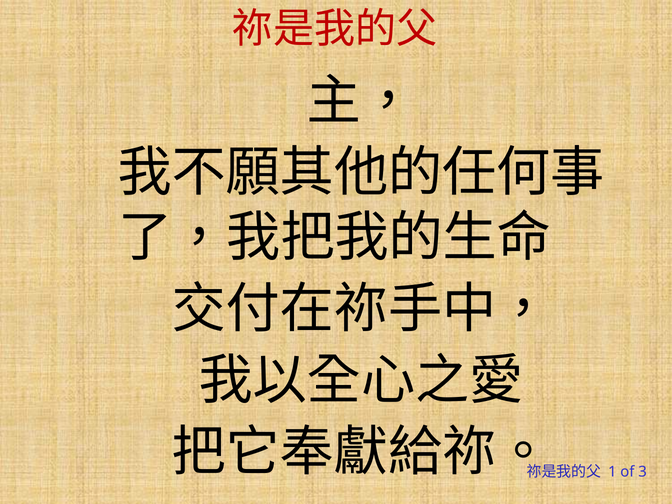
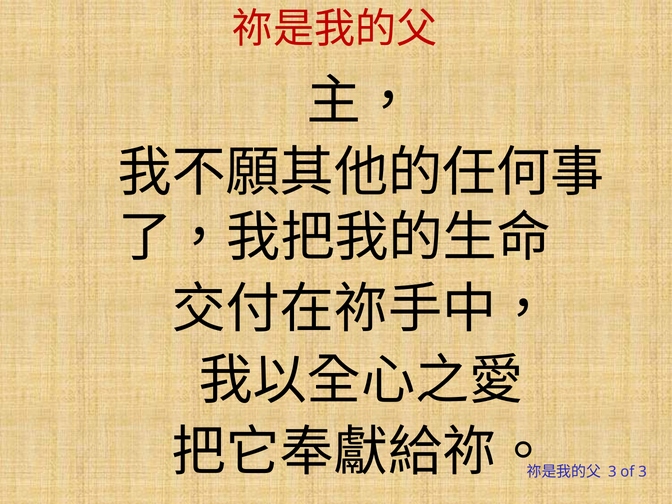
1: 1 -> 3 (612, 472)
